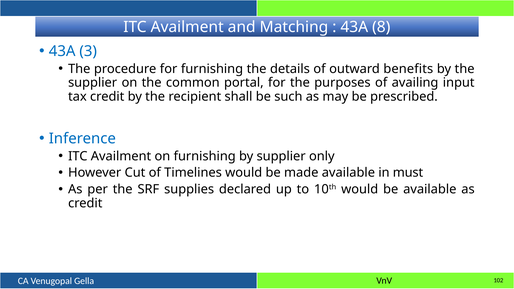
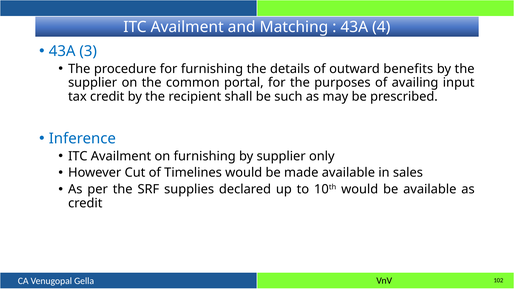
8: 8 -> 4 (381, 27)
must: must -> sales (408, 173)
